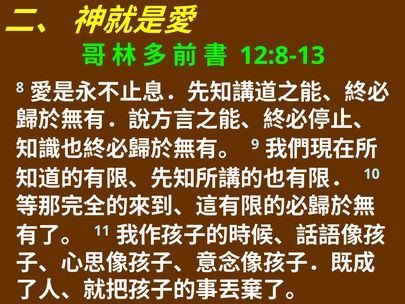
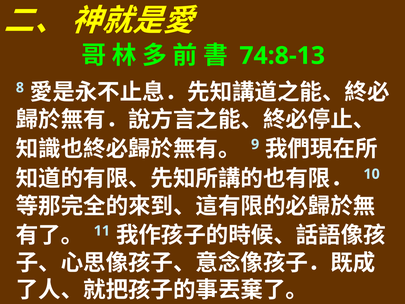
12:8-13: 12:8-13 -> 74:8-13 (282, 56)
